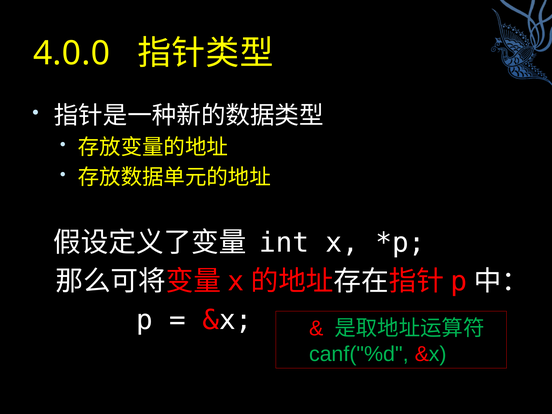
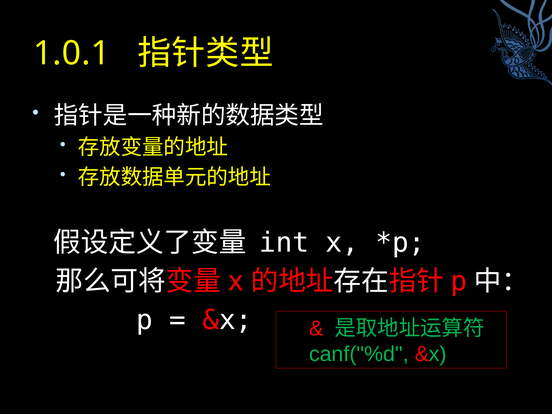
4.0.0: 4.0.0 -> 1.0.1 (72, 53)
